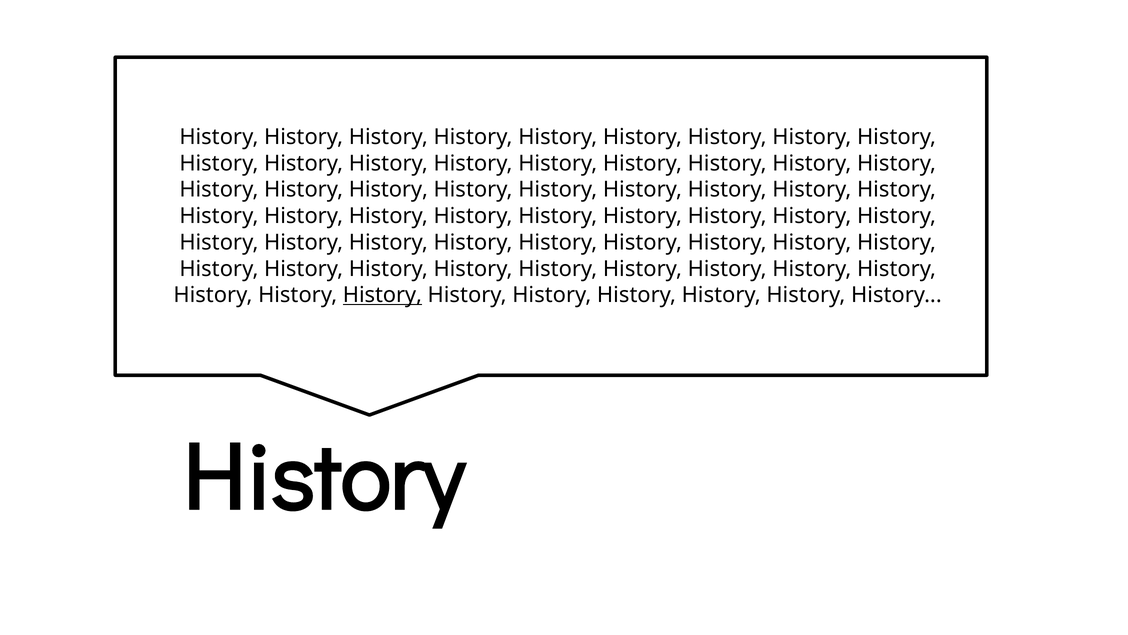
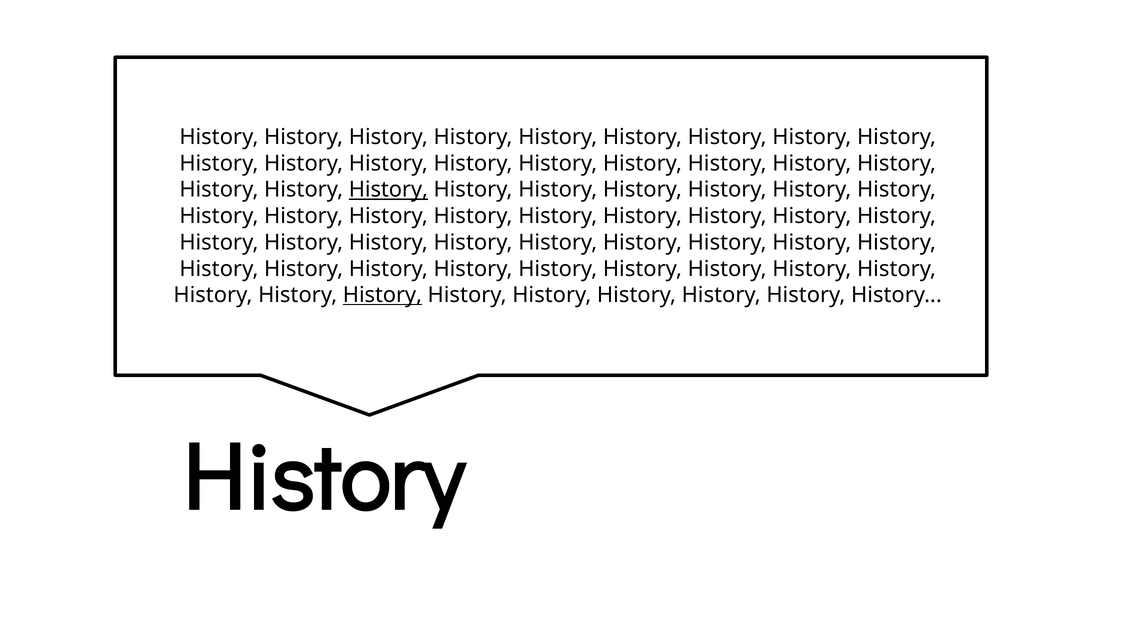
History underline: none -> present (388, 190)
